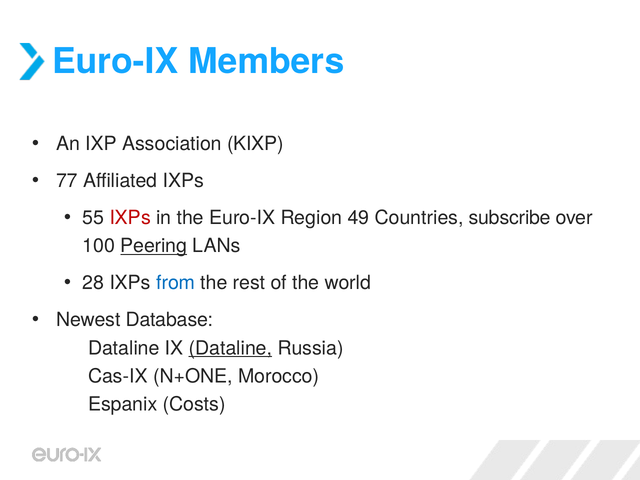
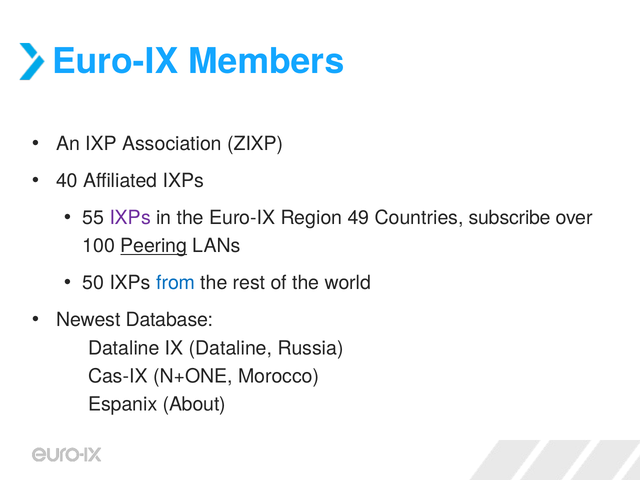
KIXP: KIXP -> ZIXP (255, 144)
77: 77 -> 40 (67, 181)
IXPs colour: red -> purple (130, 218)
28: 28 -> 50 (93, 283)
Dataline underline: present -> none (230, 348)
Costs: Costs -> About (194, 404)
